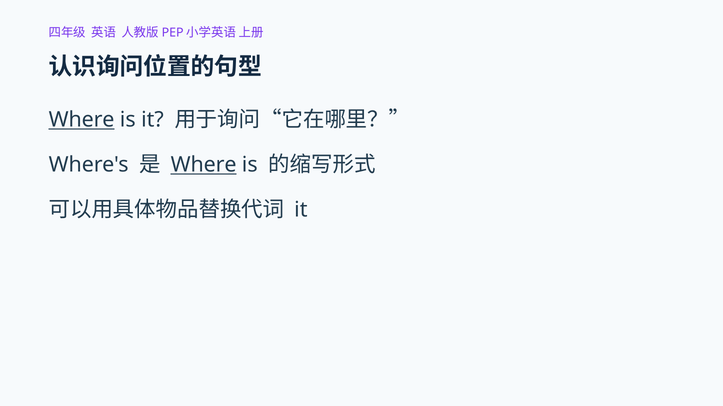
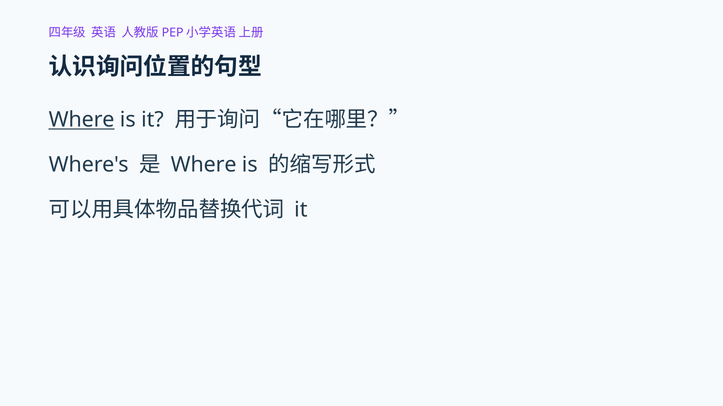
Where underline: present -> none (204, 165)
